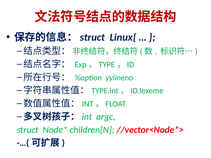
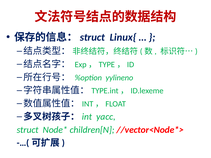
argc: argc -> yacc (106, 117)
